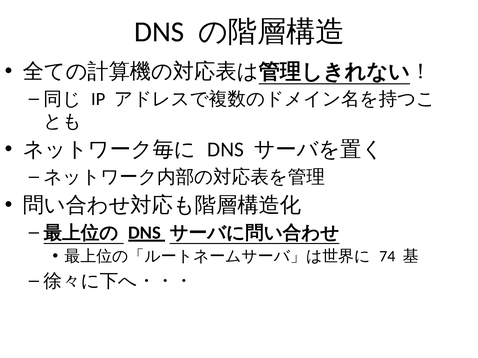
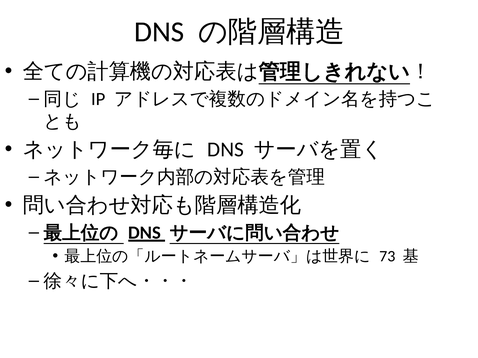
74: 74 -> 73 (387, 257)
